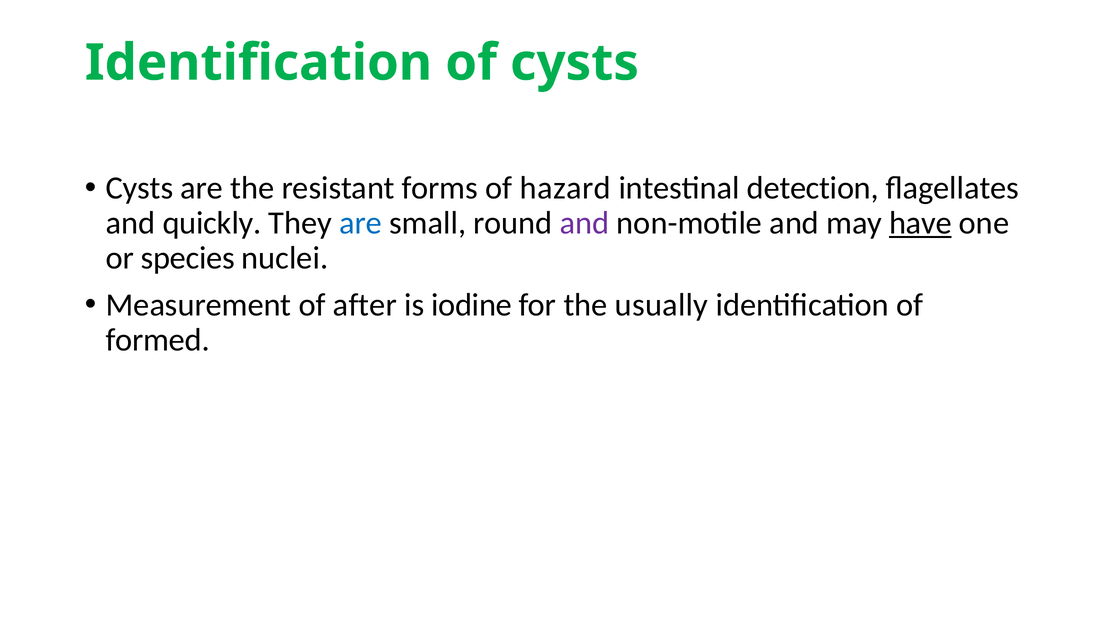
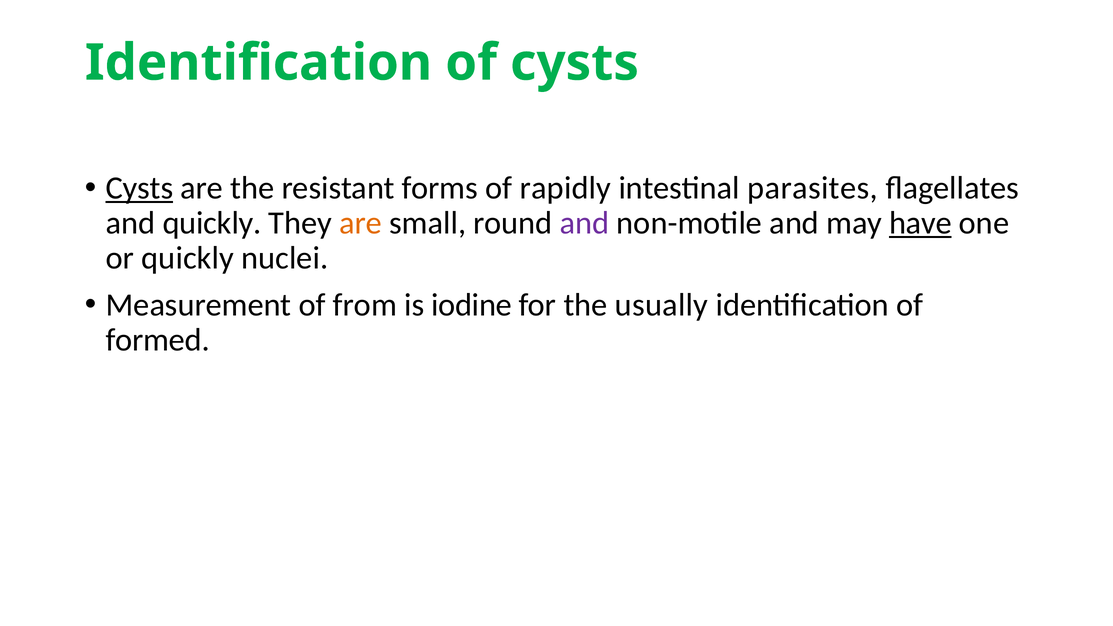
Cysts underline: none -> present (140, 188)
hazard: hazard -> rapidly (565, 188)
detection: detection -> parasites (813, 188)
are colour: blue -> orange (361, 223)
or species: species -> quickly (188, 258)
after: after -> from (365, 305)
